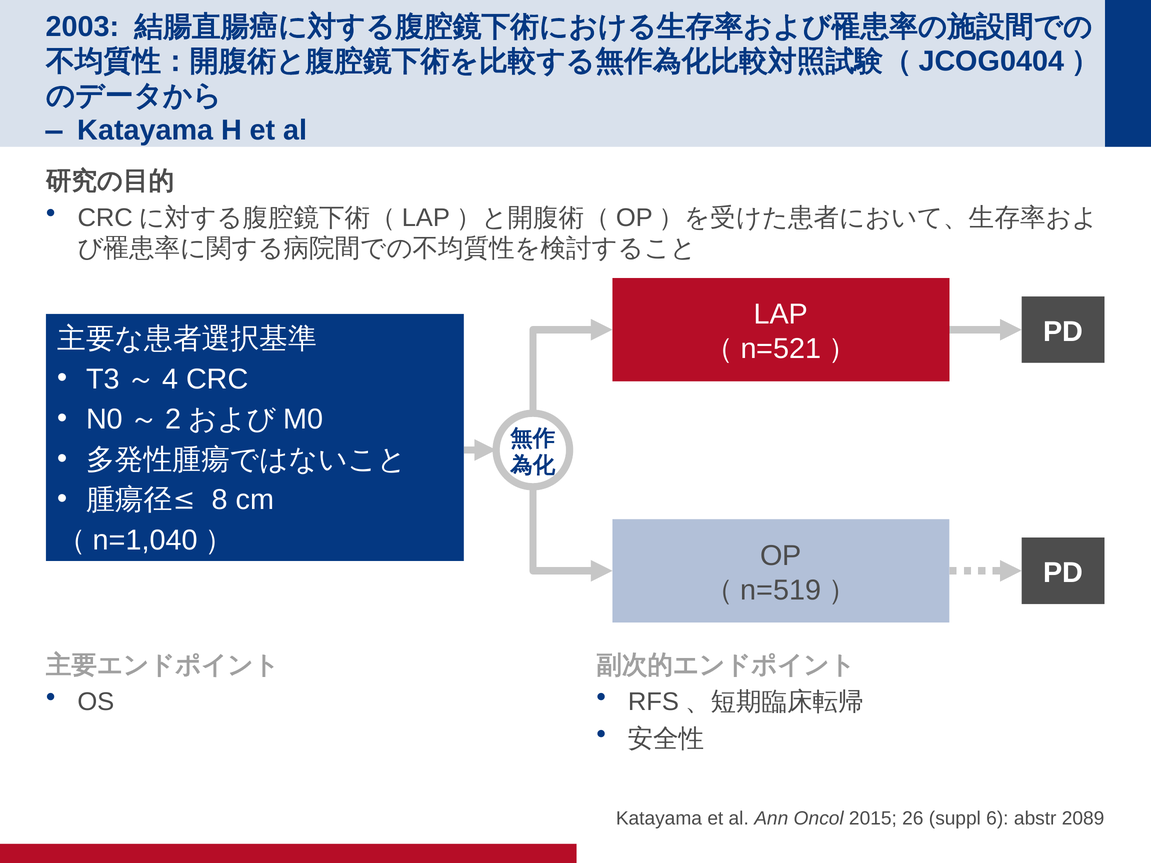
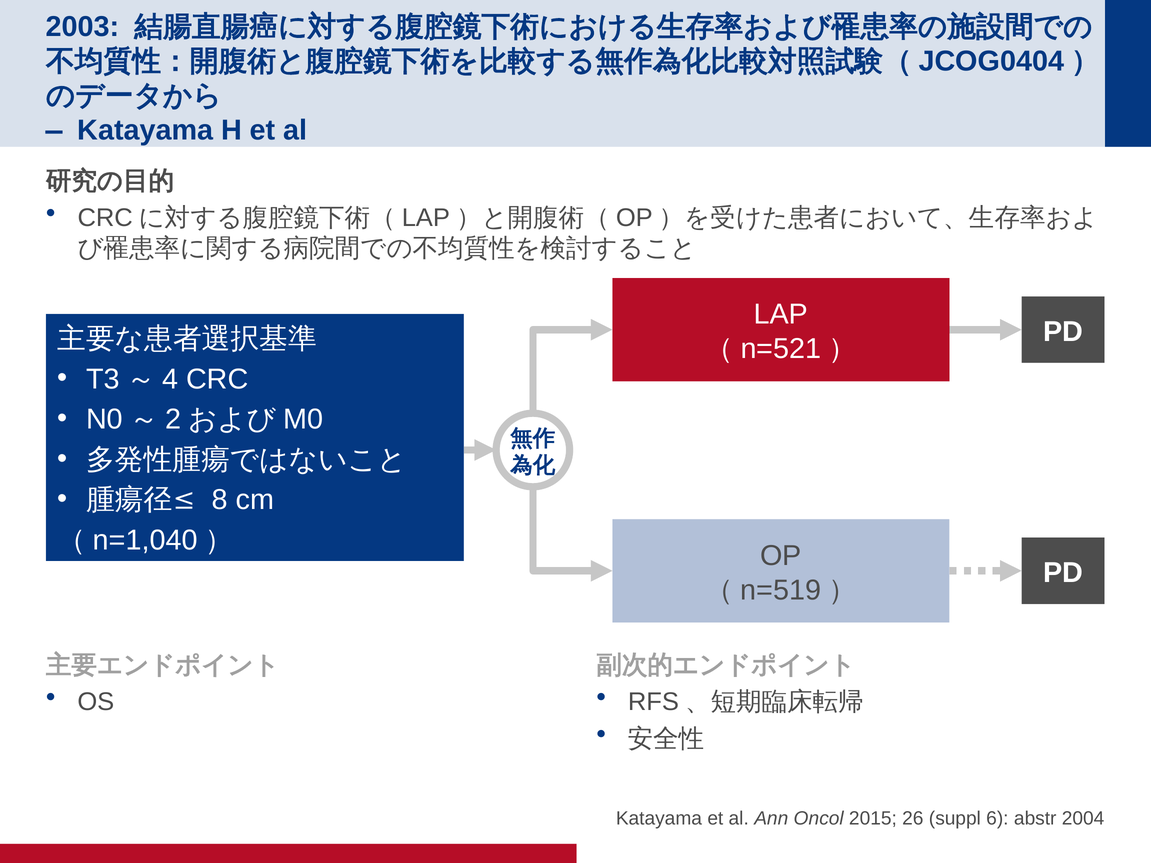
2089: 2089 -> 2004 (1083, 818)
